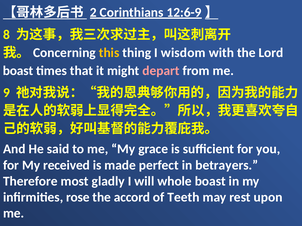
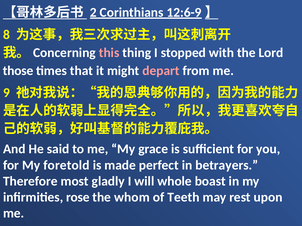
this colour: yellow -> pink (109, 53)
wisdom: wisdom -> stopped (183, 53)
boast: boast -> those (18, 71)
received: received -> foretold (66, 165)
accord: accord -> whom (132, 198)
